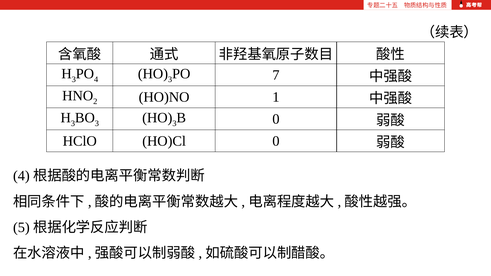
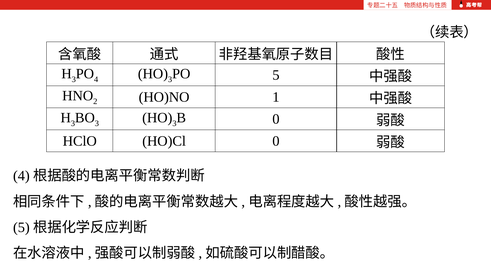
7: 7 -> 5 (276, 75)
